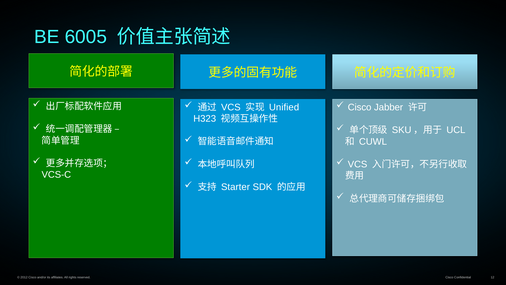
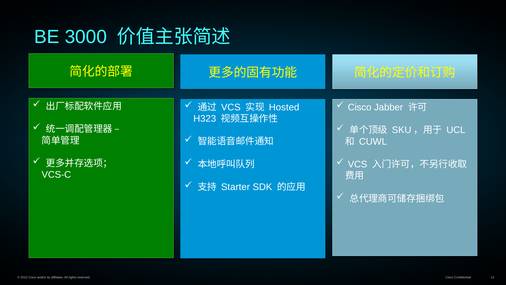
6005: 6005 -> 3000 (86, 37)
Unified: Unified -> Hosted (284, 107)
